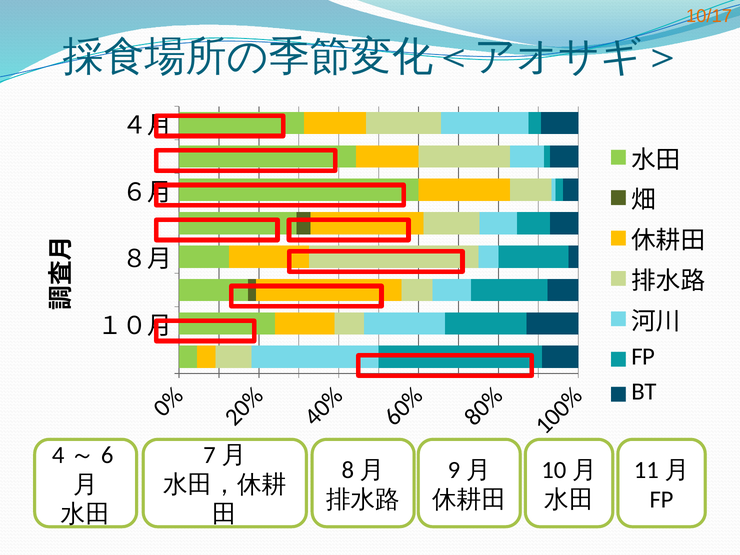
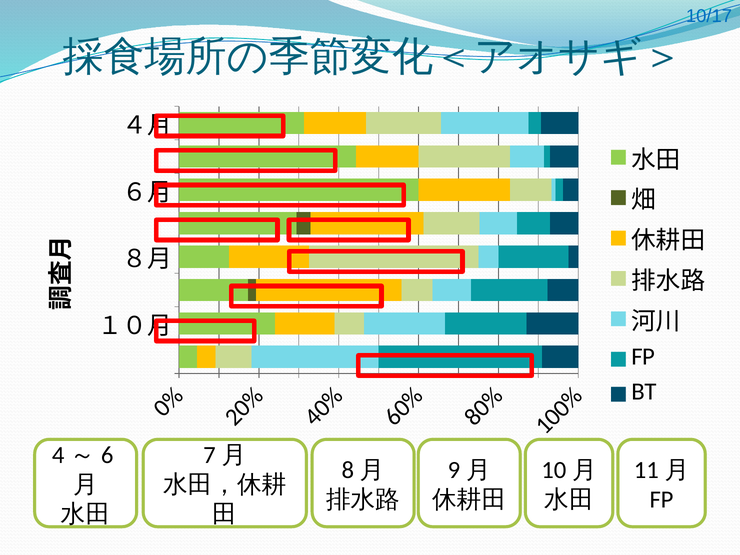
10/17 colour: orange -> blue (709, 16)
